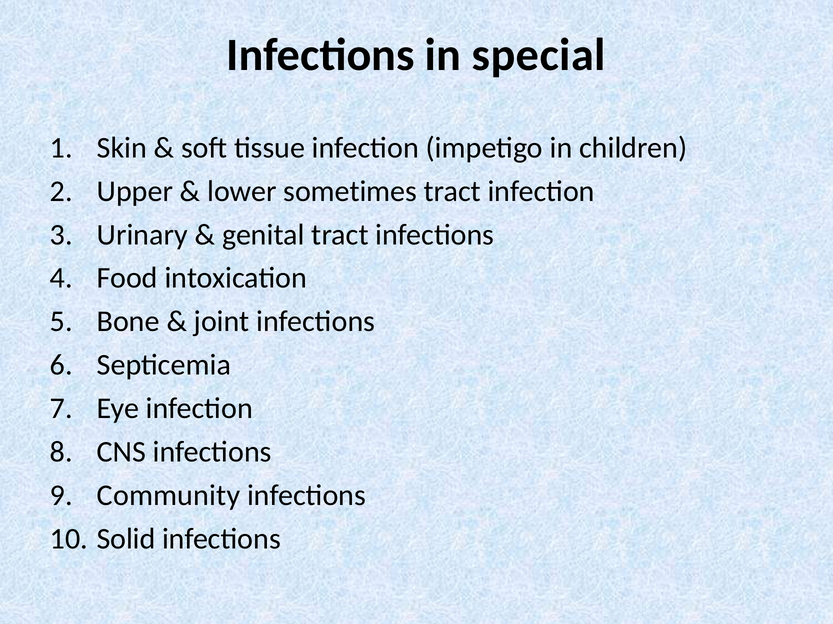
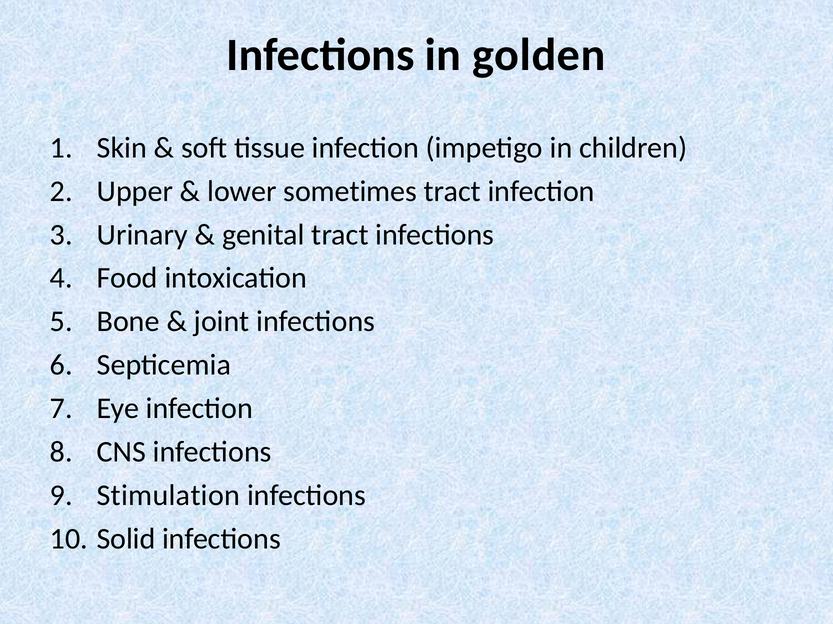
special: special -> golden (539, 55)
Community: Community -> Stimulation (168, 496)
